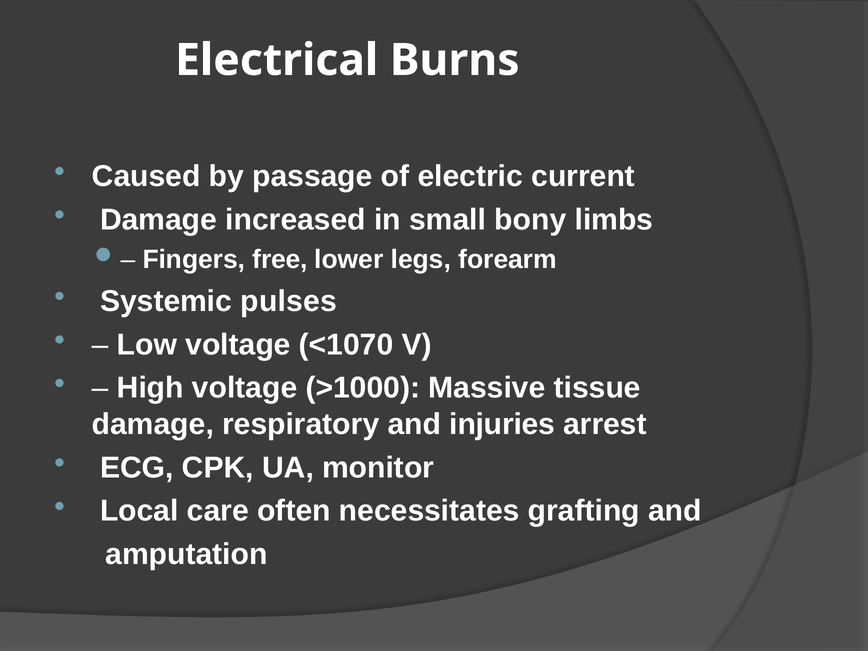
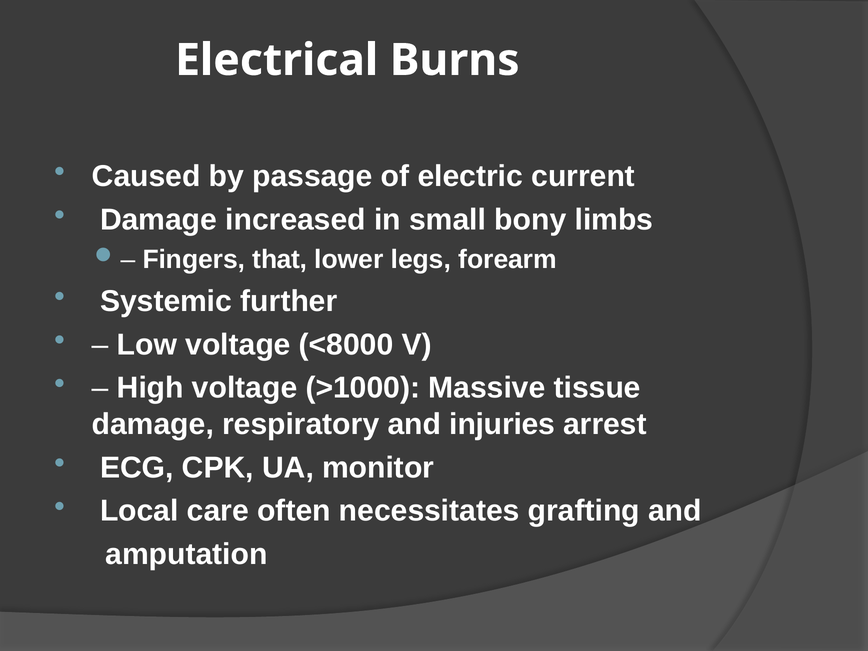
free: free -> that (280, 260)
pulses: pulses -> further (289, 301)
<1070: <1070 -> <8000 (346, 345)
